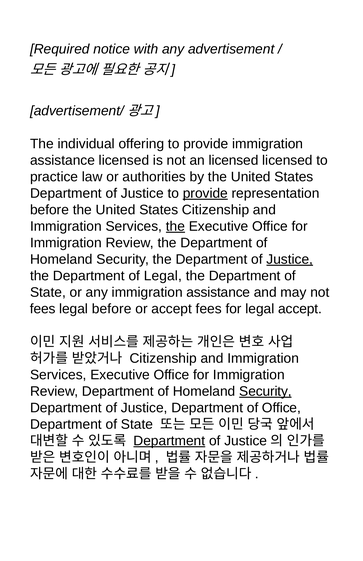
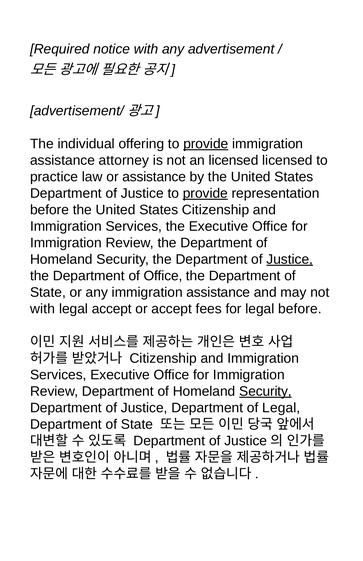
provide underline: none -> present (206, 144)
assistance licensed: licensed -> attorney (124, 160)
or authorities: authorities -> assistance (154, 177)
the underline: present -> none (175, 226)
of Legal: Legal -> Office (163, 276)
fees: fees -> with (43, 309)
legal before: before -> accept (112, 309)
legal accept: accept -> before (300, 309)
of Office: Office -> Legal (281, 408)
Department underline: present -> none (169, 441)
